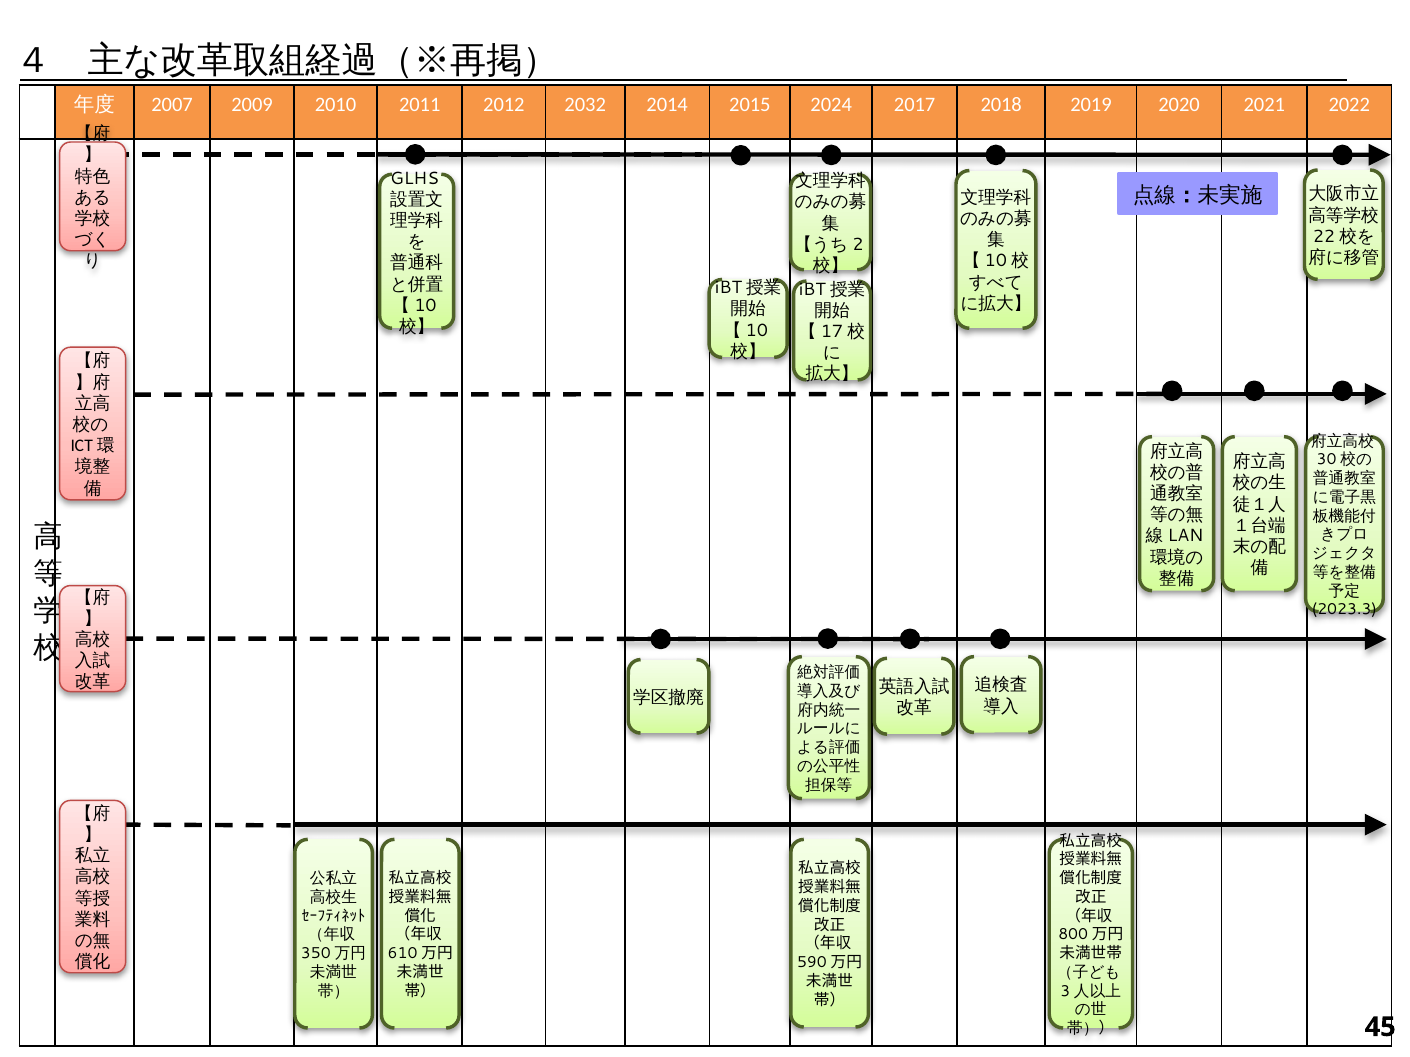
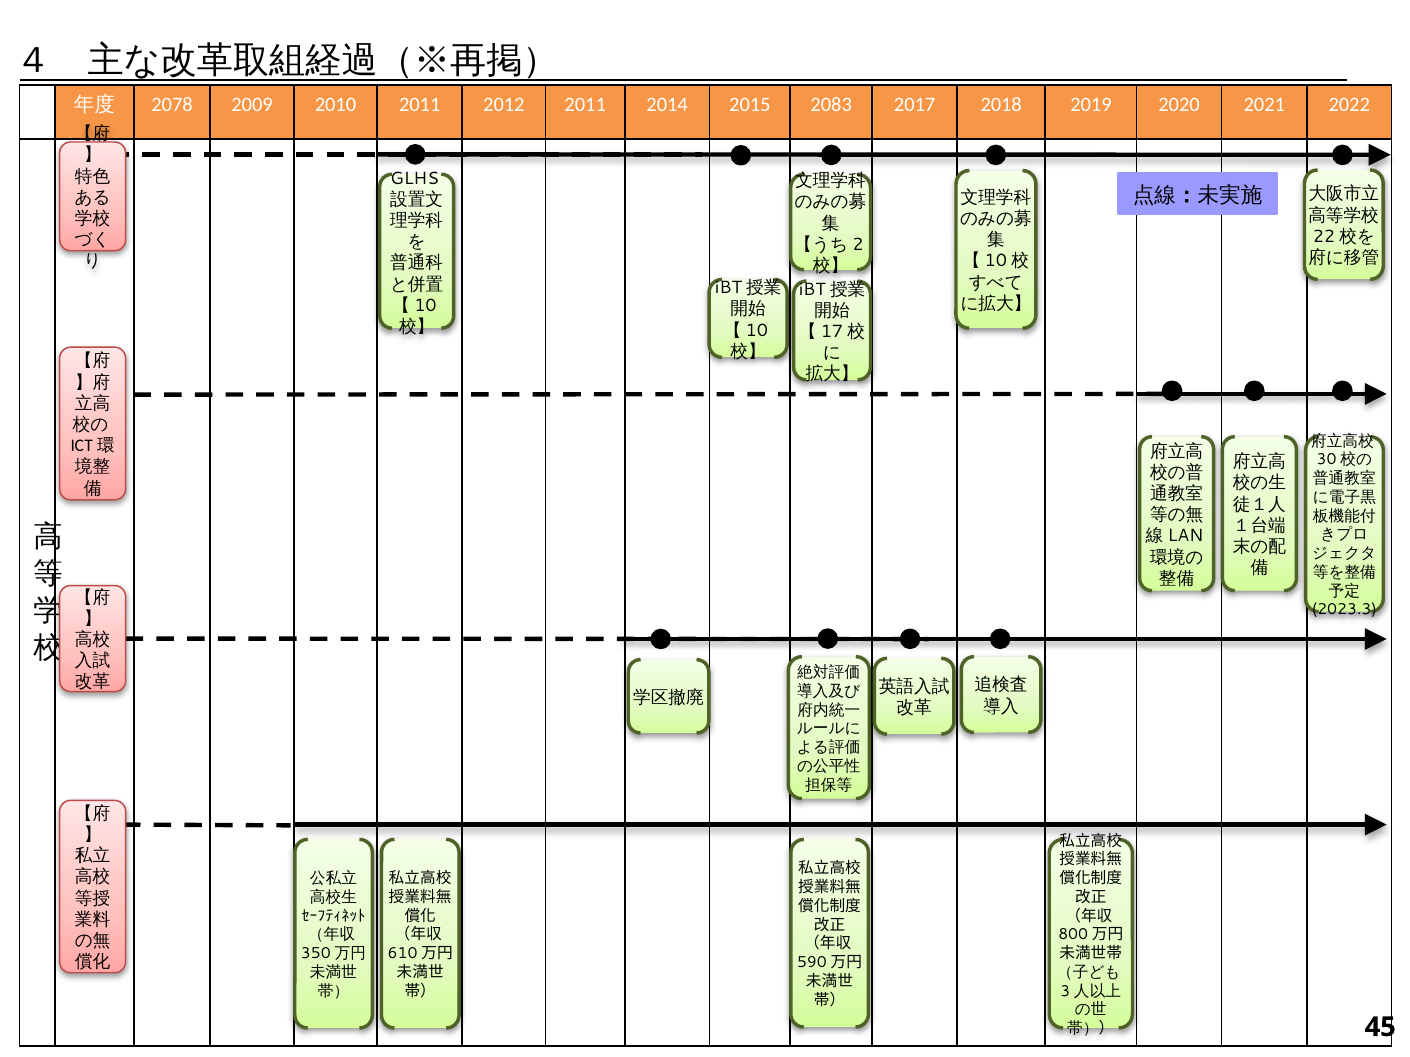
2007: 2007 -> 2078 (172, 104)
2012 2032: 2032 -> 2011 (585, 104)
2024: 2024 -> 2083 (831, 104)
